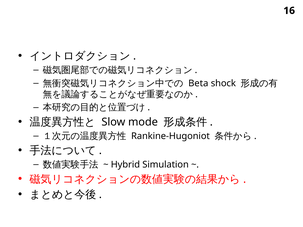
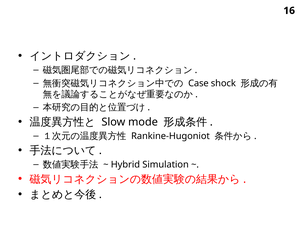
Beta: Beta -> Case (198, 83)
